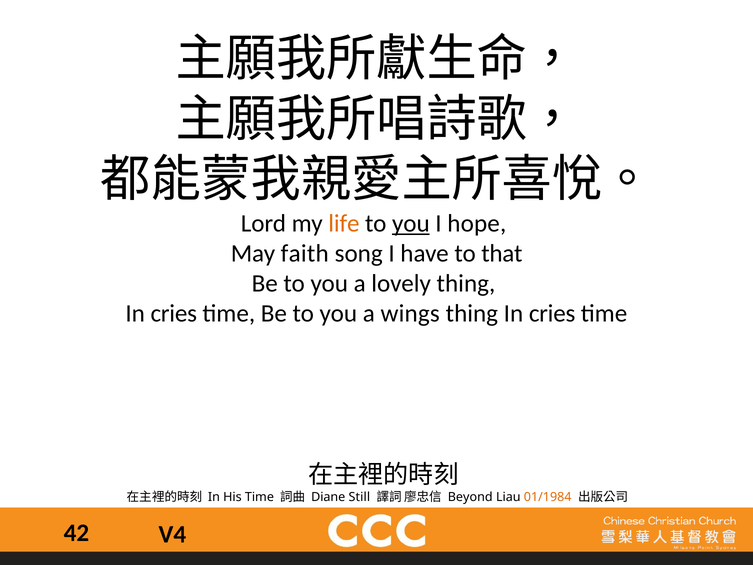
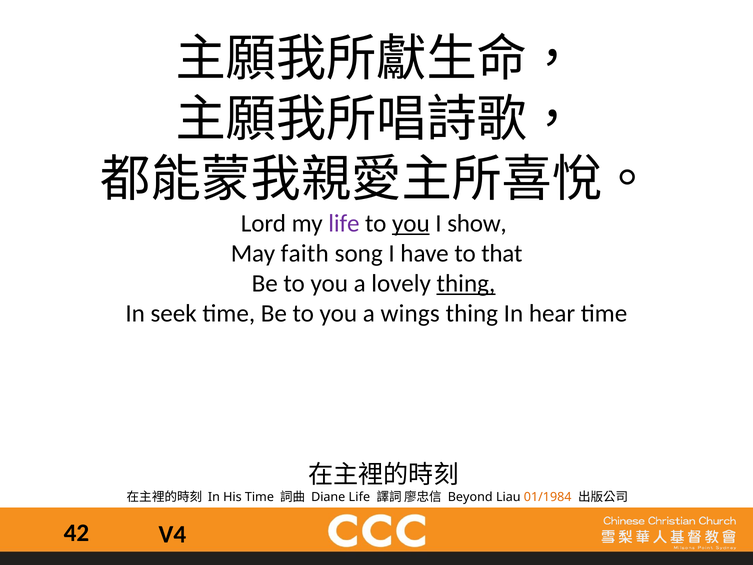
life colour: orange -> purple (344, 223)
hope: hope -> show (477, 223)
thing underline: none -> present (466, 283)
cries: cries -> seek (174, 313)
cries: cries -> hear (552, 313)
Diane Still: Still -> Life (359, 497)
